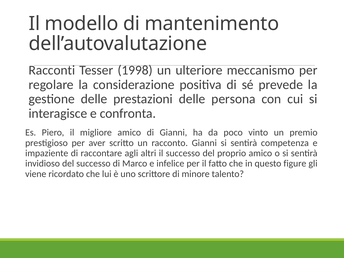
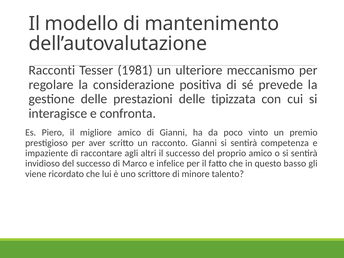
1998: 1998 -> 1981 (135, 70)
persona: persona -> tipizzata (234, 99)
figure: figure -> basso (295, 164)
